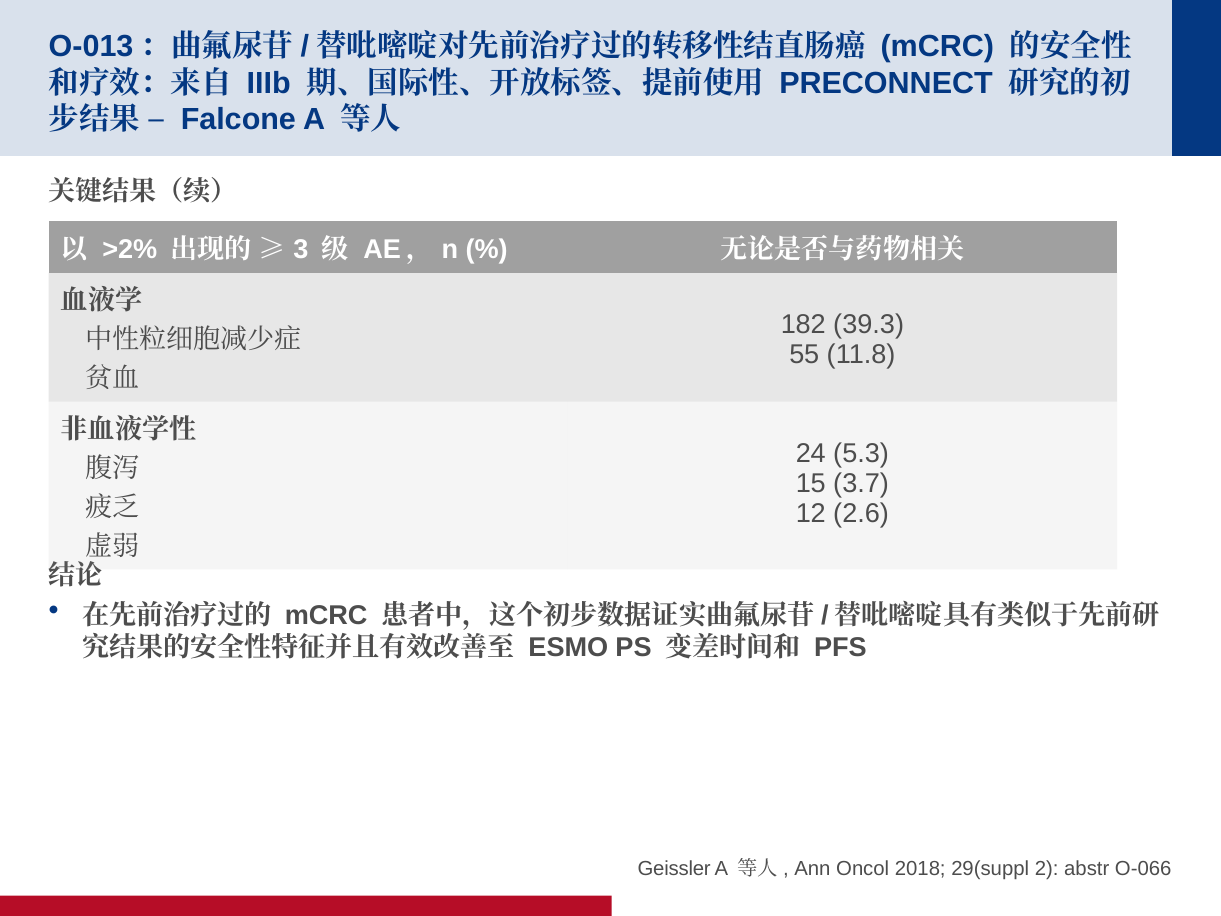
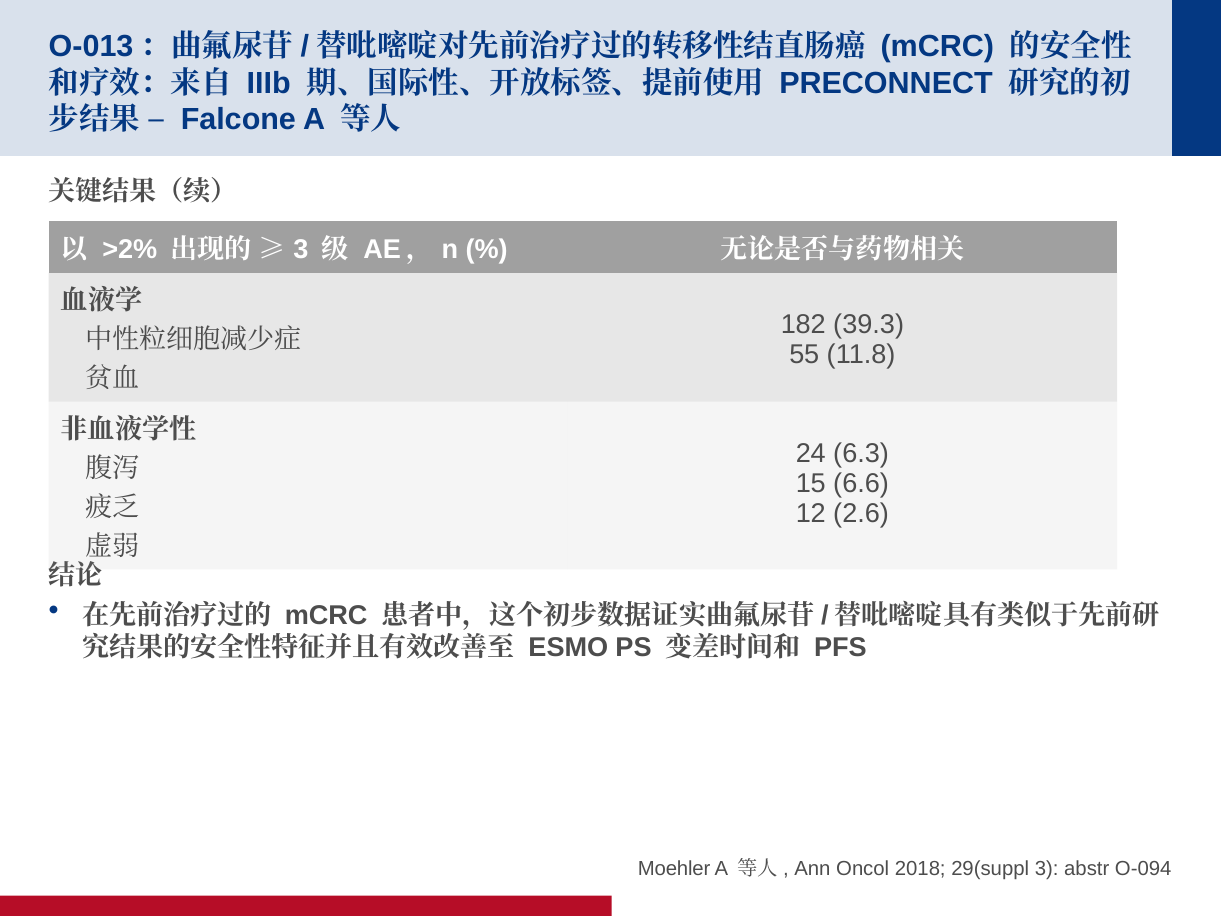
5.3: 5.3 -> 6.3 (861, 453)
3.7: 3.7 -> 6.6 (861, 483)
Geissler: Geissler -> Moehler (674, 868)
29(suppl 2: 2 -> 3 (1047, 868)
O-066: O-066 -> O-094 (1143, 868)
